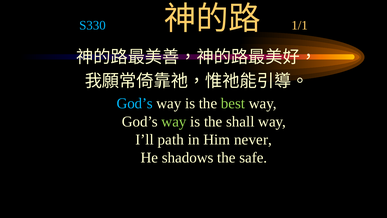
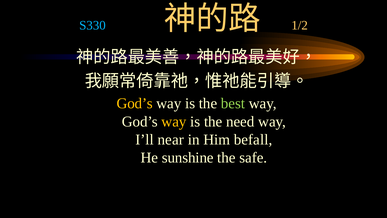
1/1: 1/1 -> 1/2 (300, 25)
God’s colour: light blue -> yellow (135, 103)
way colour: light green -> yellow (174, 121)
shall: shall -> need (240, 121)
path: path -> near (171, 139)
never: never -> befall (253, 139)
shadows: shadows -> sunshine (188, 158)
